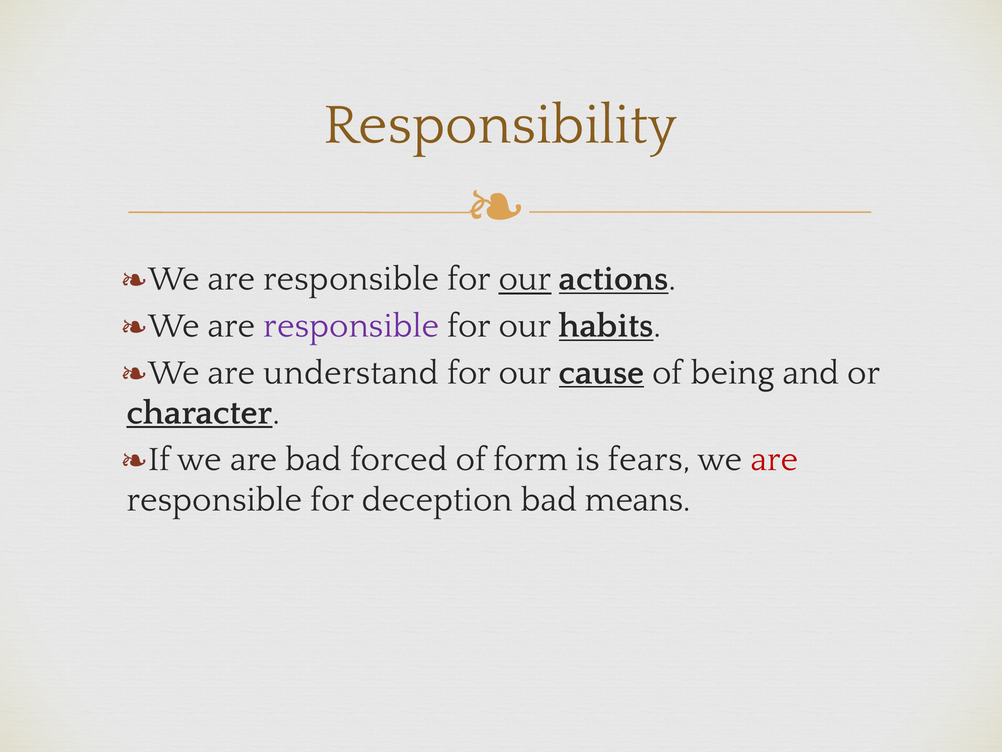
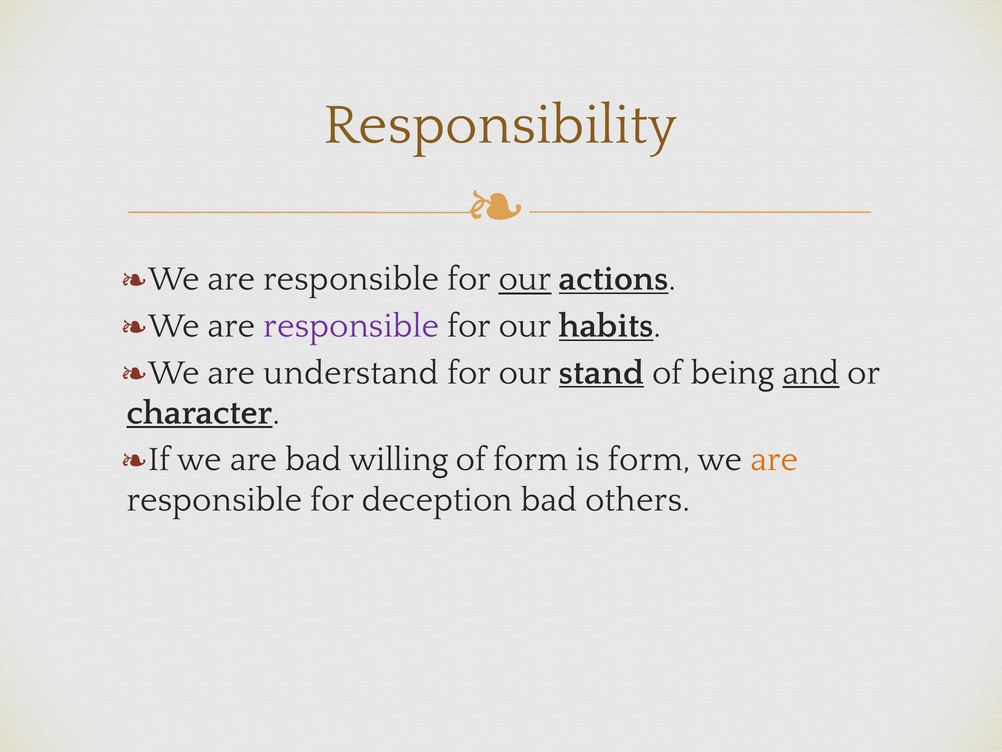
cause: cause -> stand (601, 372)
and underline: none -> present (811, 372)
forced: forced -> willing (399, 459)
is fears: fears -> form (649, 459)
are colour: red -> orange (774, 459)
means: means -> others (638, 499)
